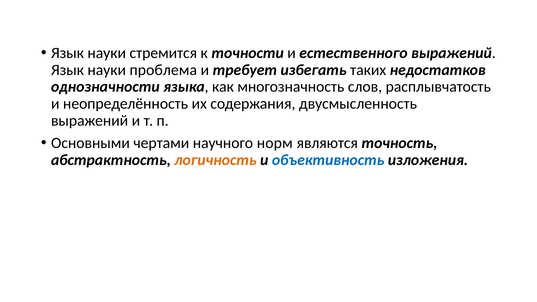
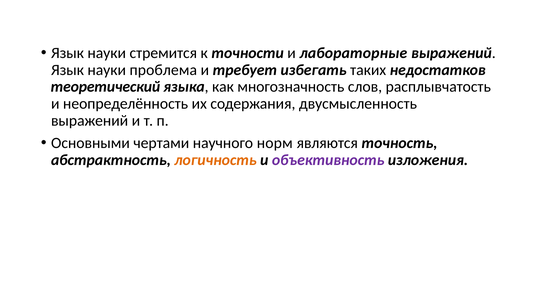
естественного: естественного -> лабораторные (353, 53)
однозначности: однозначности -> теоретический (105, 87)
объективность colour: blue -> purple (328, 160)
